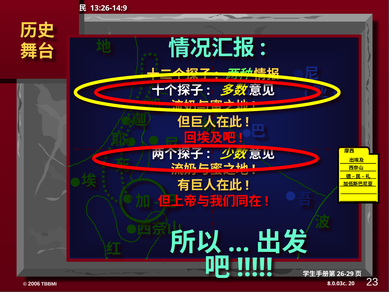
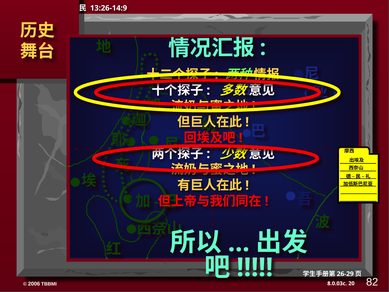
23: 23 -> 82 (372, 282)
